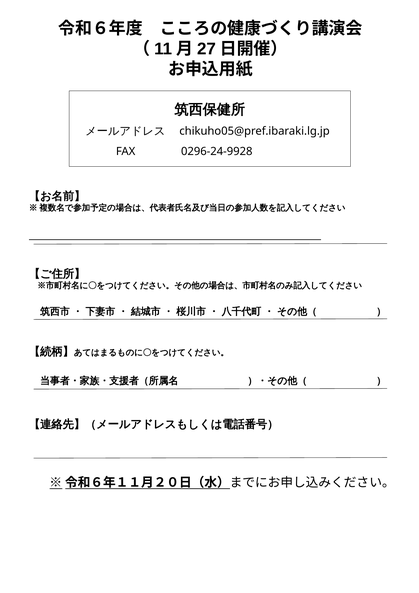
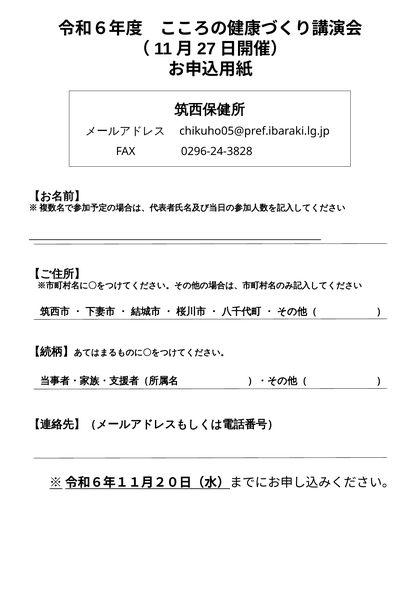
0296-24-9928: 0296-24-9928 -> 0296-24-3828 (217, 151)
